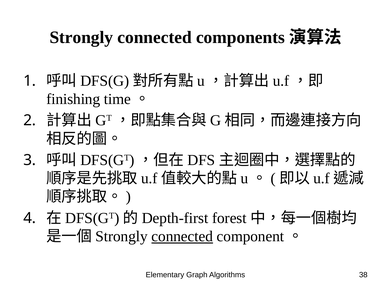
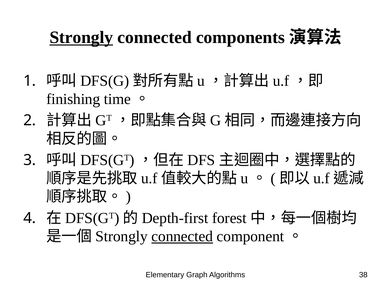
Strongly underline: none -> present (81, 37)
